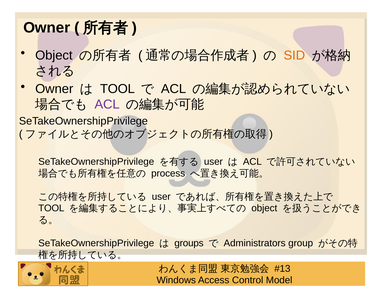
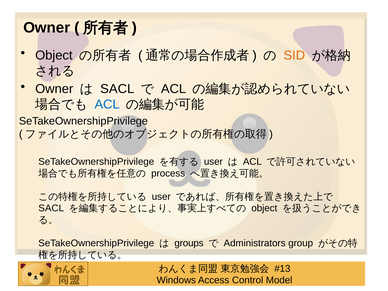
TOOL: TOOL -> SACL (117, 89)
ACL colour: purple -> blue (107, 104)
TOOL: TOOL -> SACL (51, 208)
